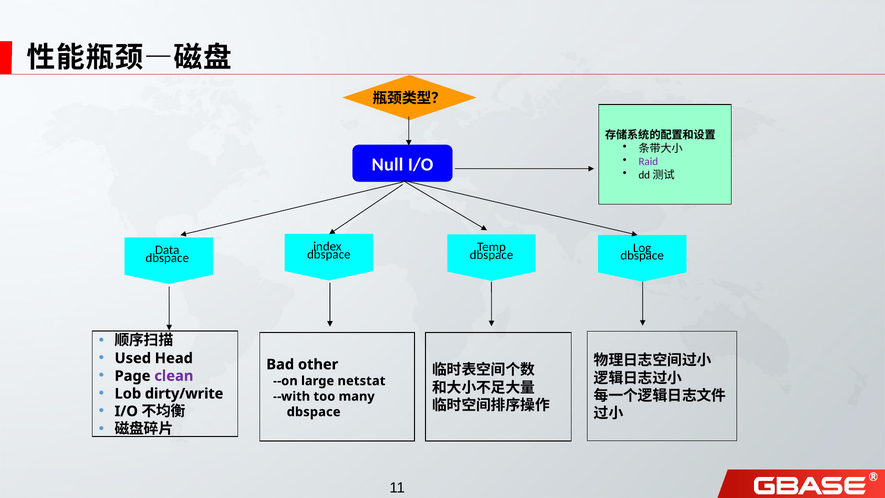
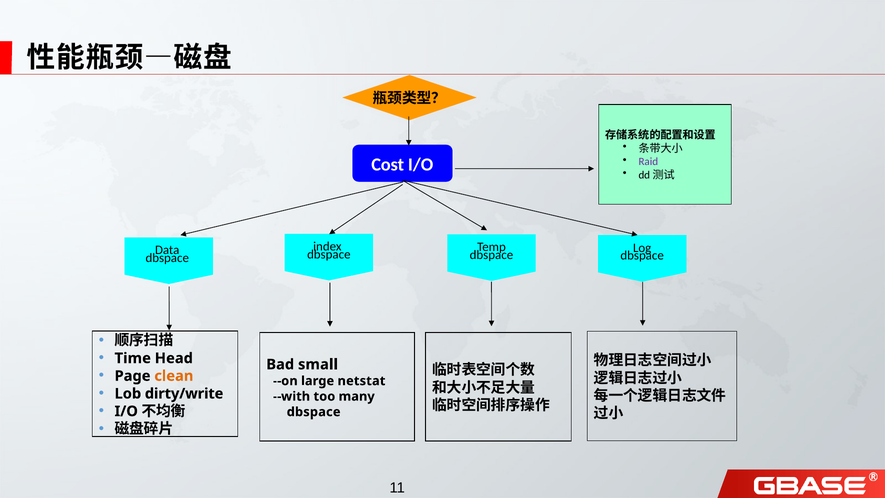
Null: Null -> Cost (388, 164)
Used: Used -> Time (133, 358)
other: other -> small (318, 364)
clean colour: purple -> orange (174, 376)
